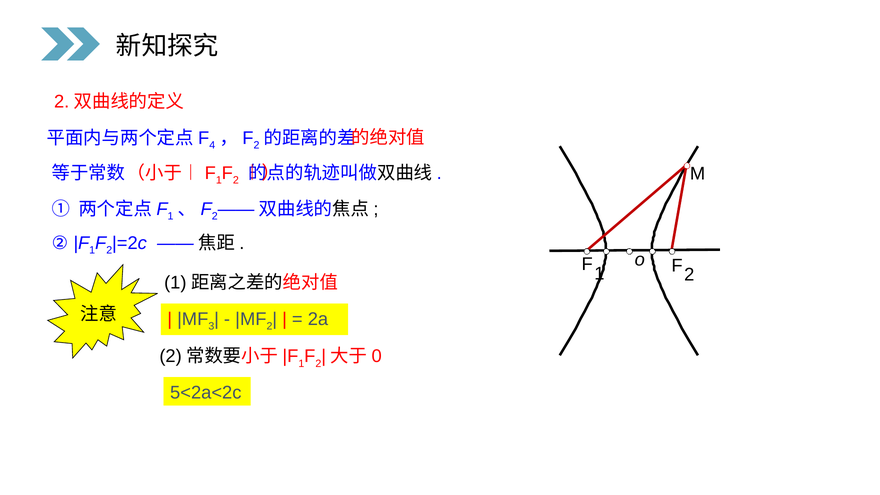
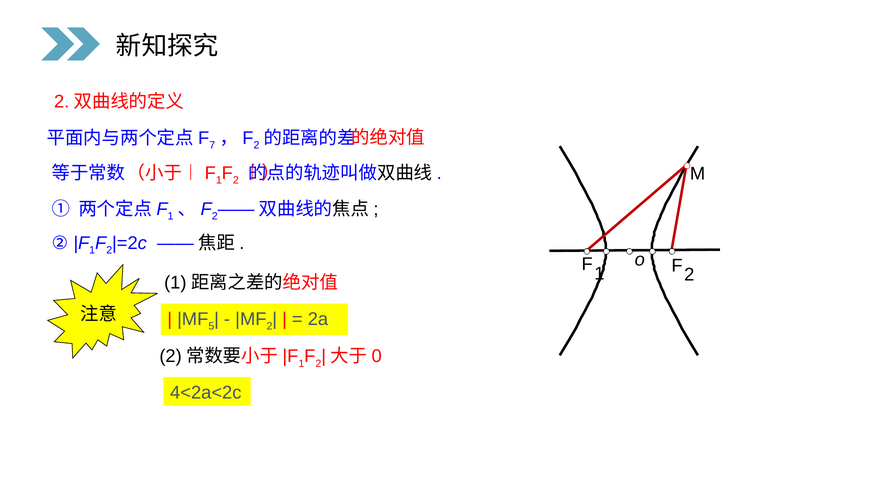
4: 4 -> 7 (212, 145)
3: 3 -> 5 (211, 326)
5<2a<2c: 5<2a<2c -> 4<2a<2c (206, 393)
